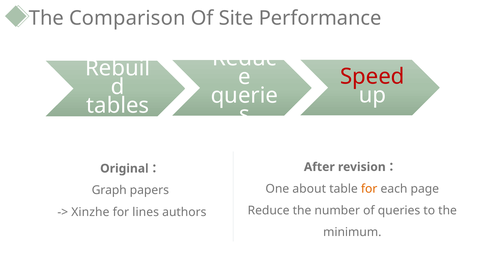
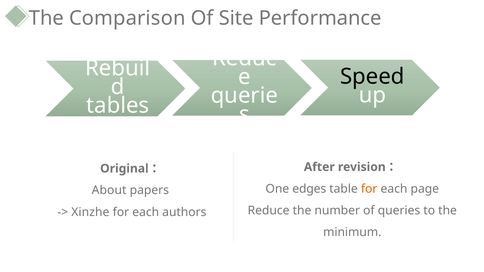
Speed colour: red -> black (372, 77)
about: about -> edges (309, 189)
Graph: Graph -> About (109, 190)
lines: lines -> each (146, 212)
